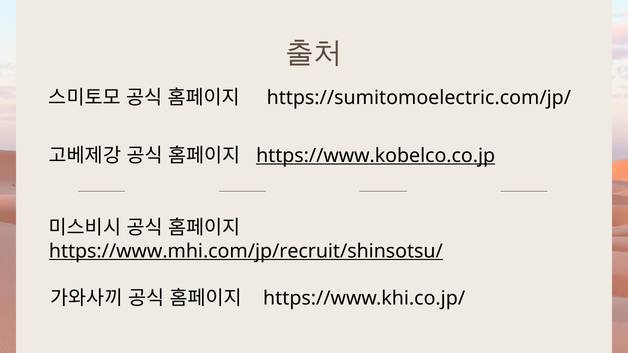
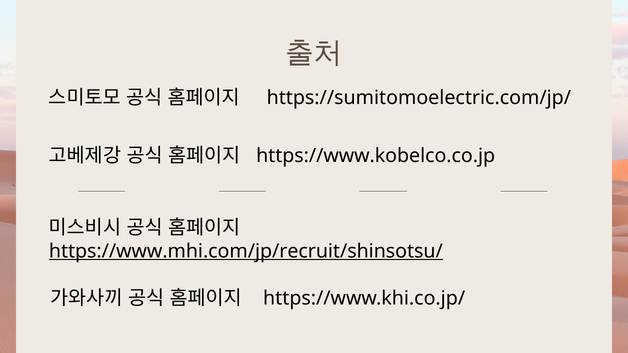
https://www.kobelco.co.jp underline: present -> none (376, 156)
